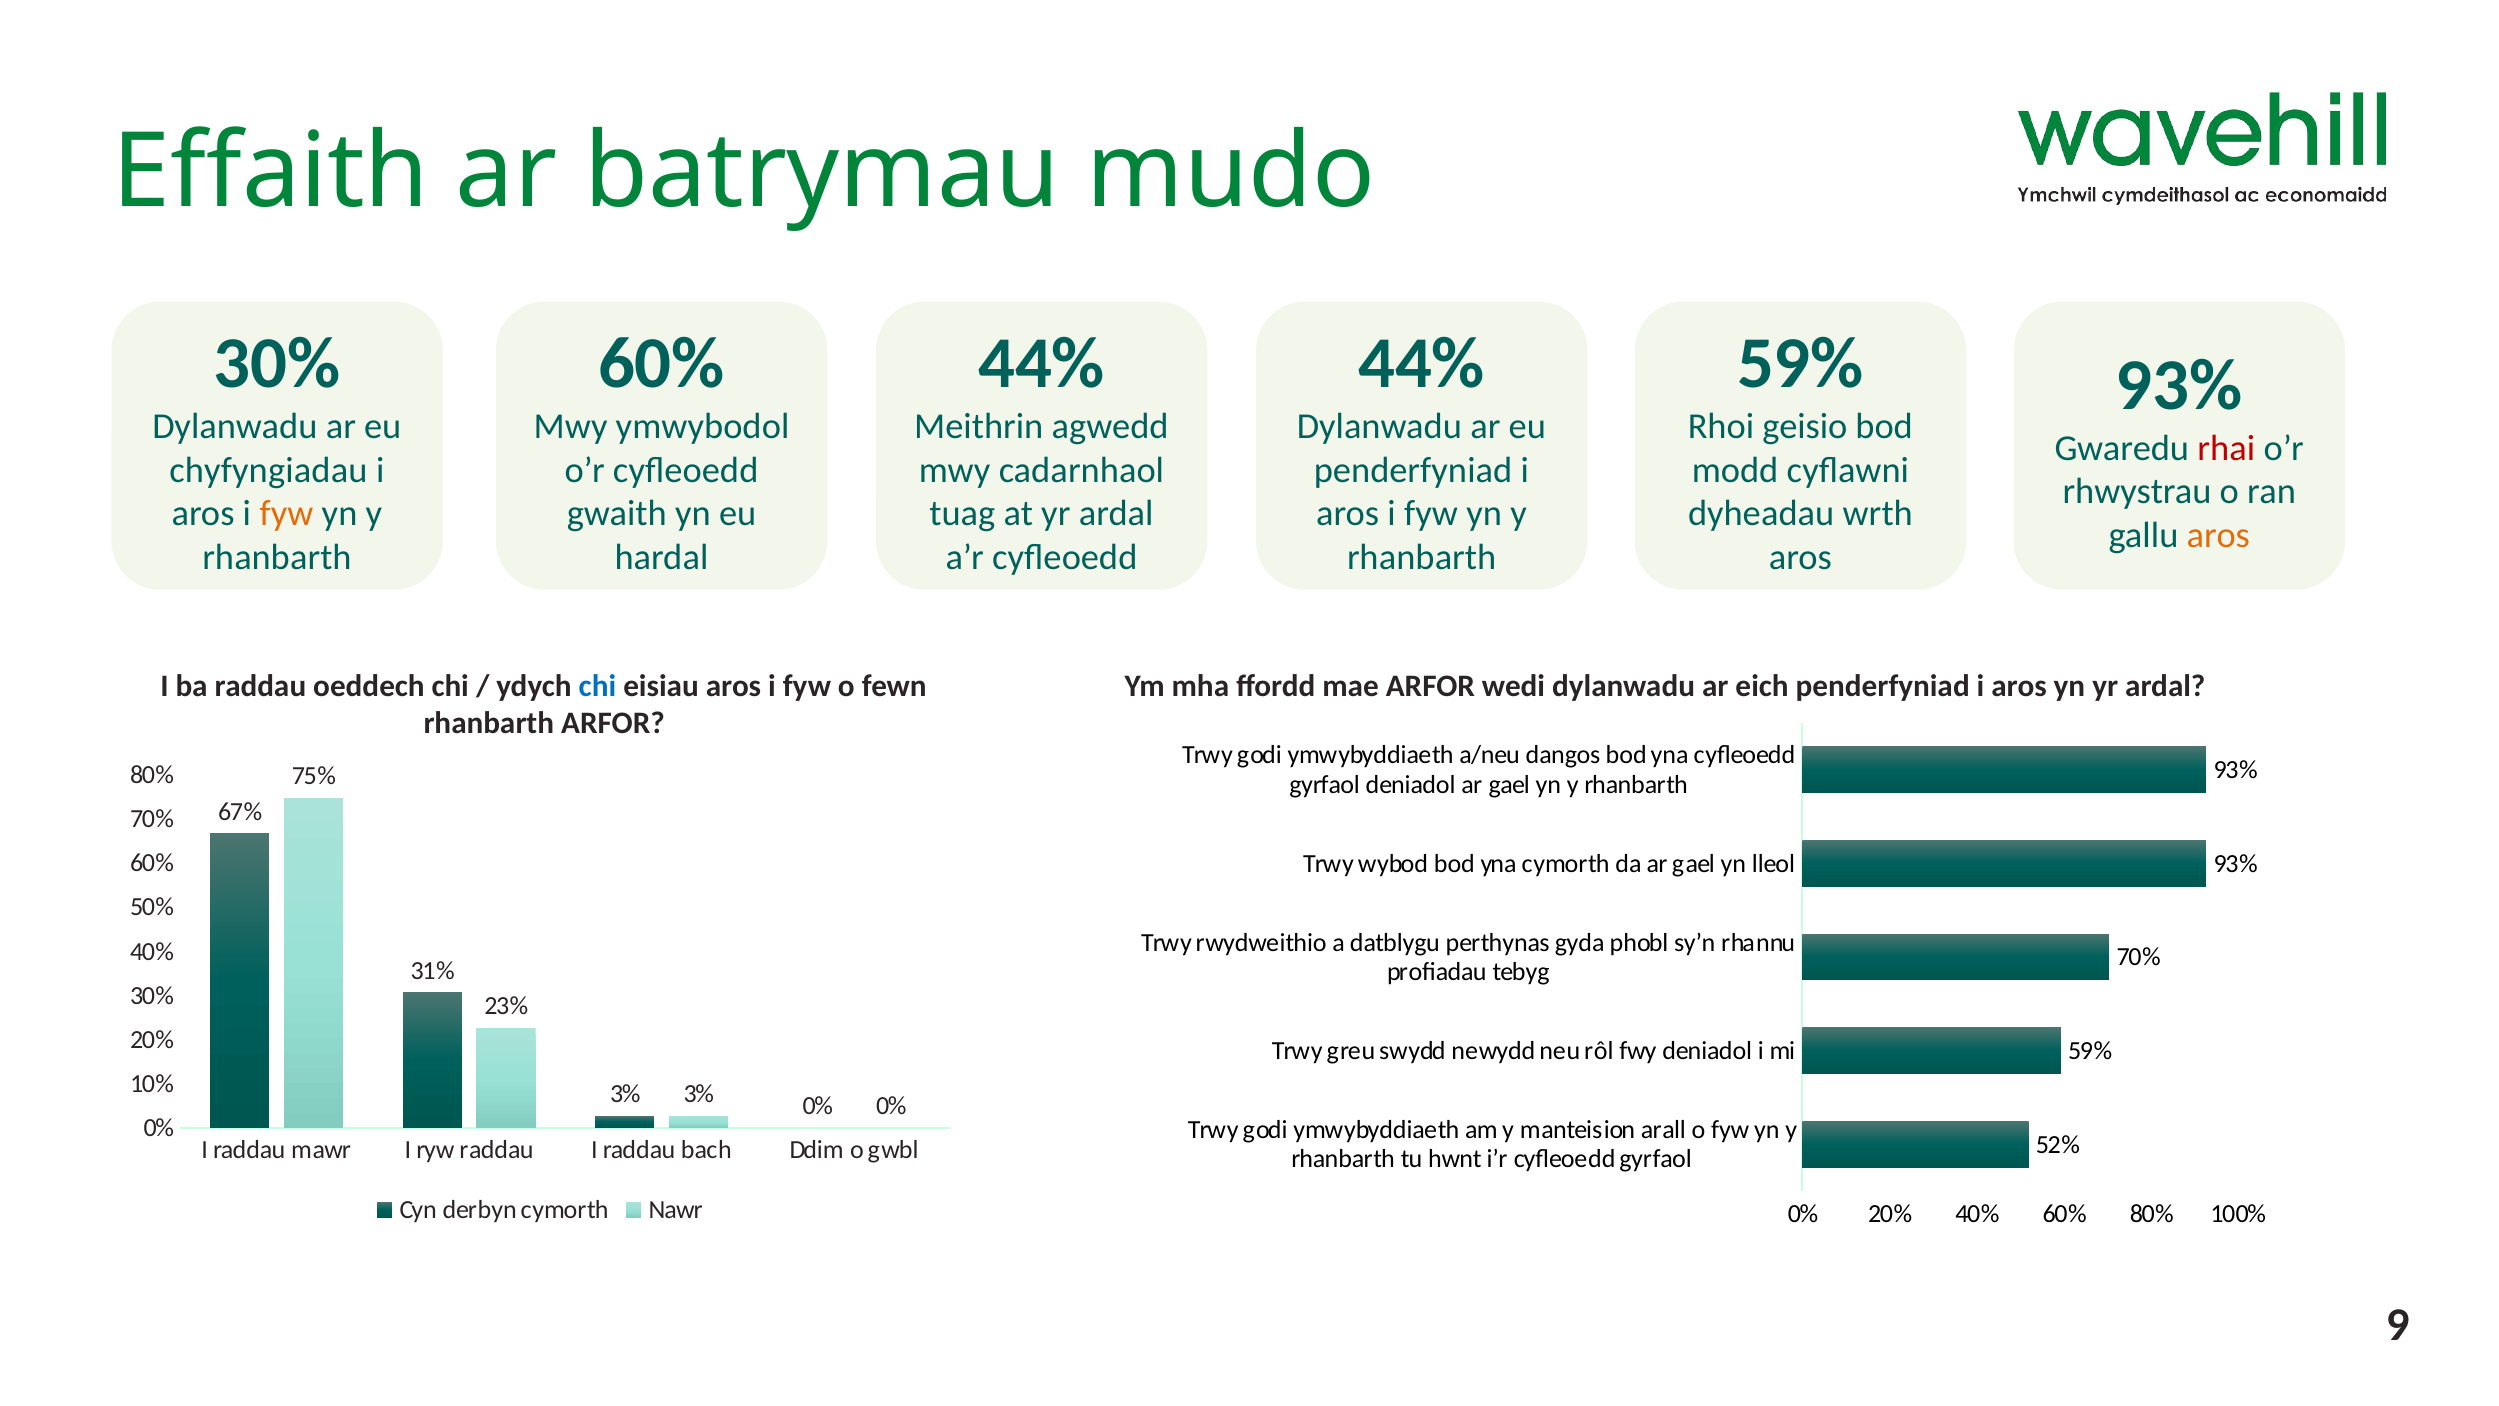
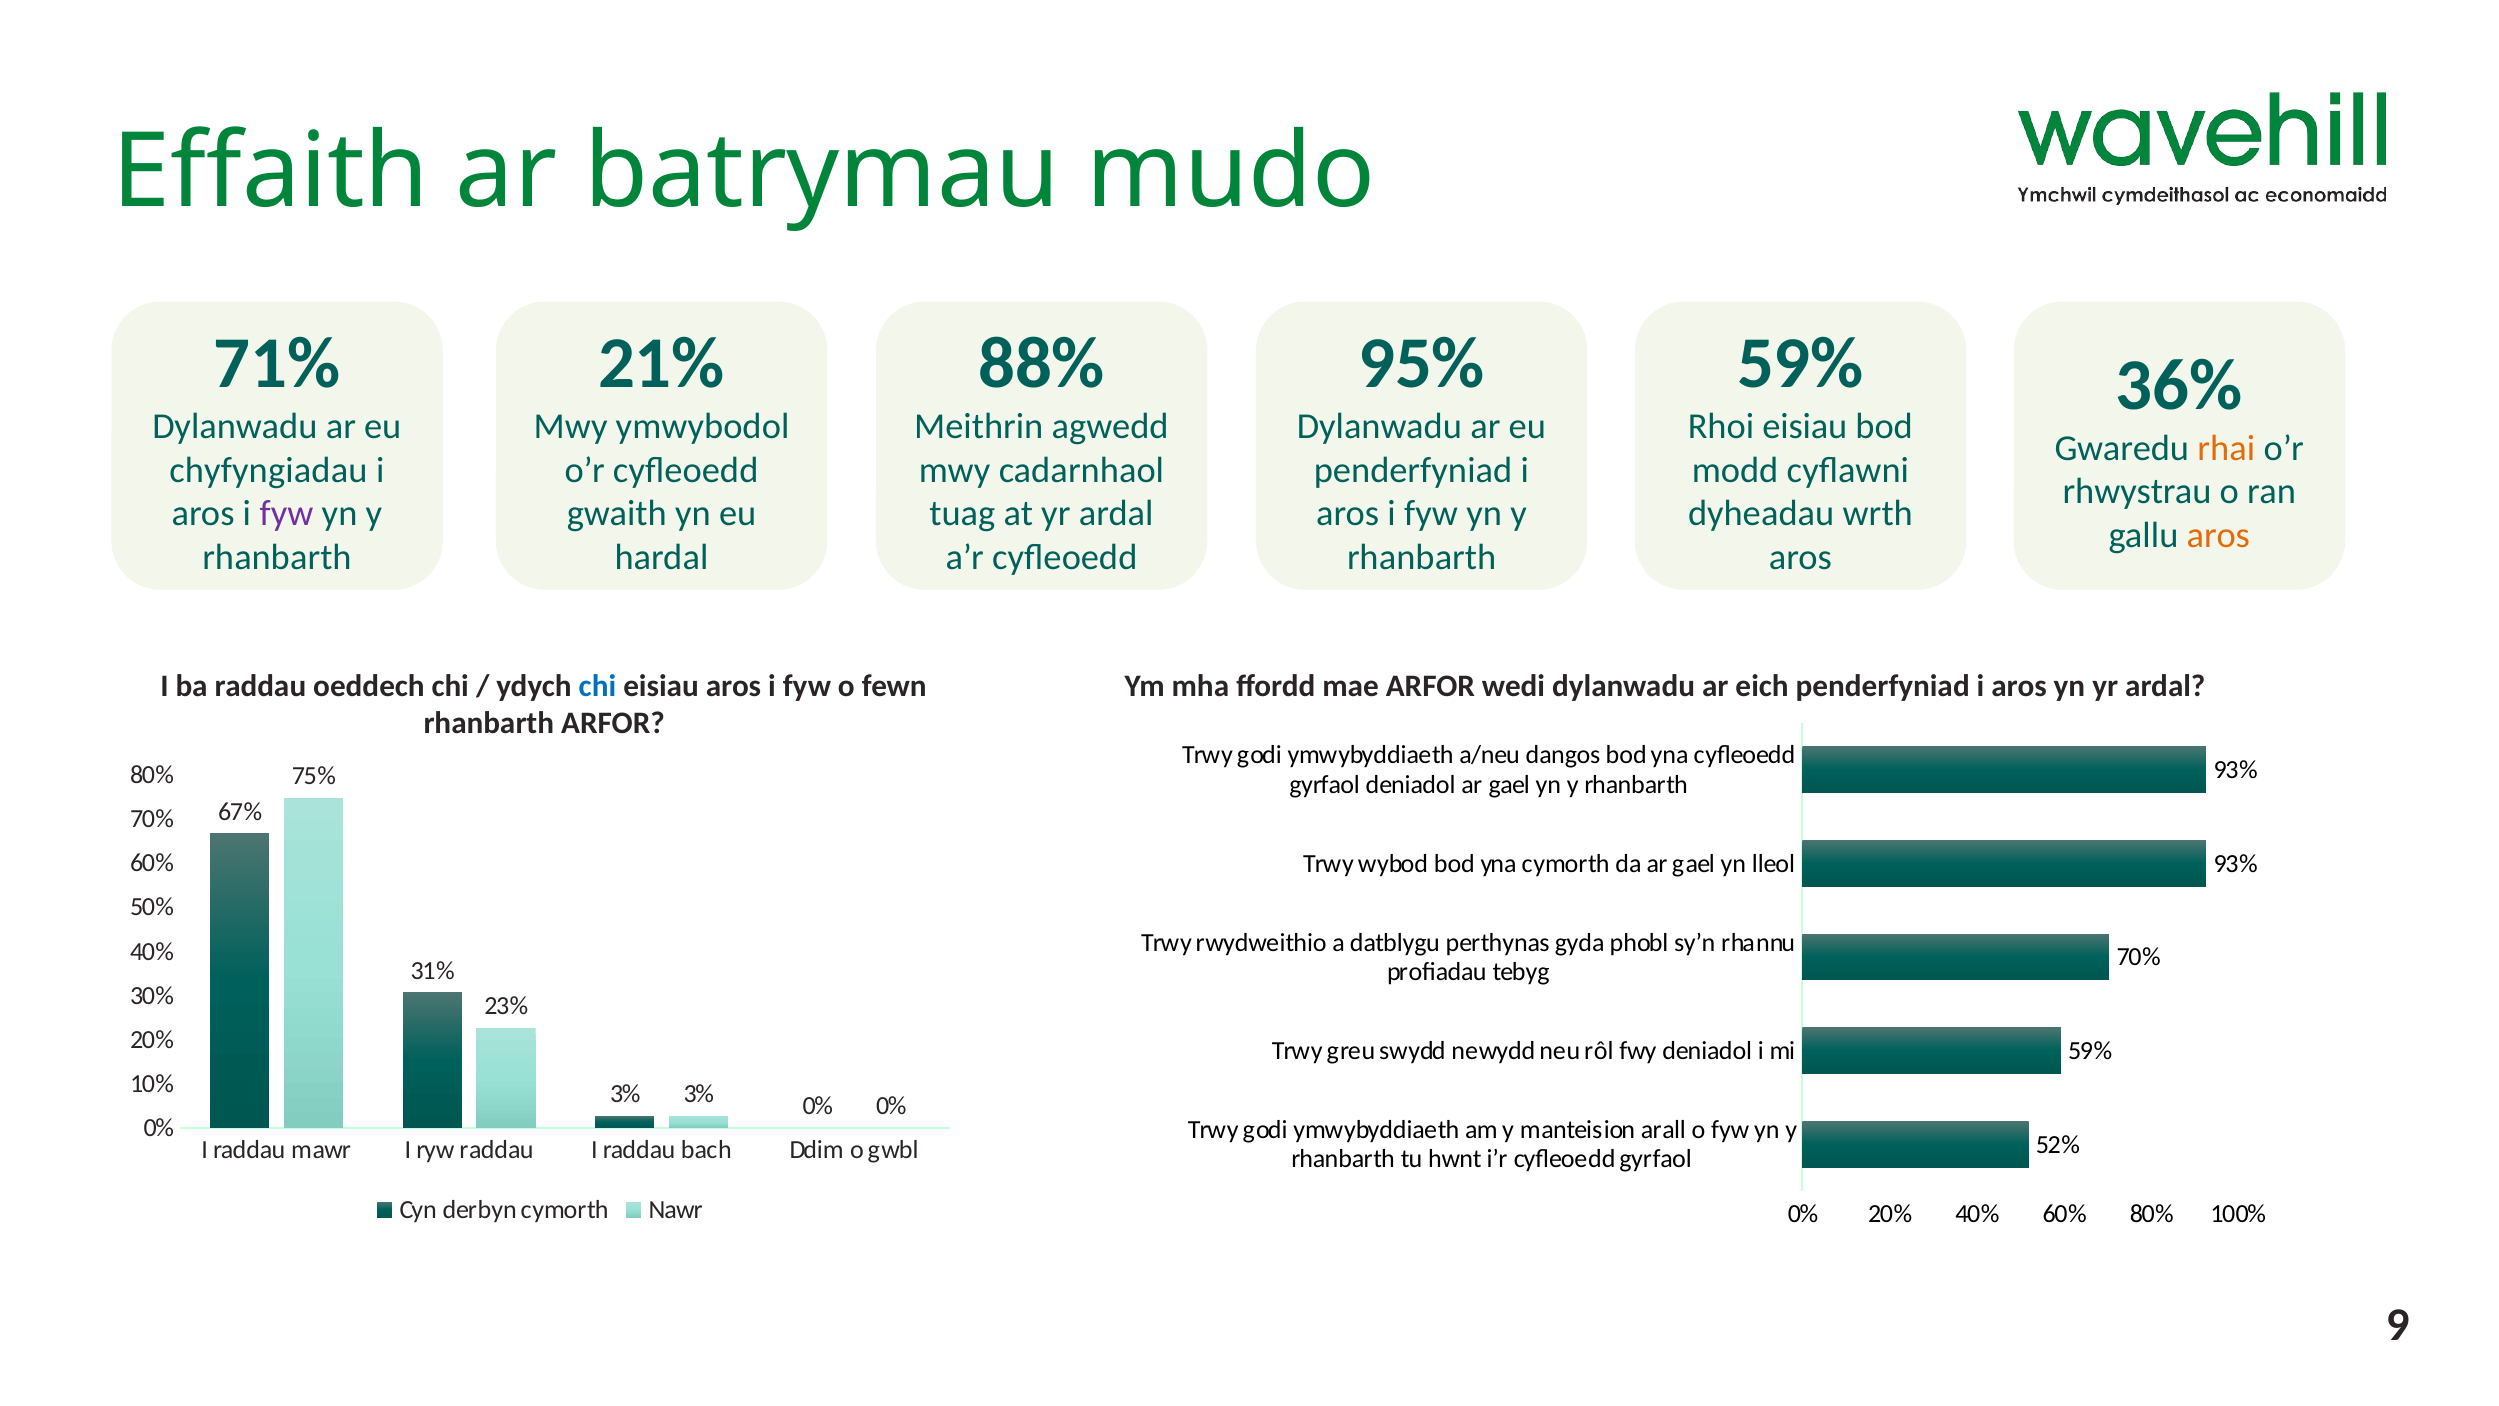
30%: 30% -> 71% (277, 363)
60%: 60% -> 21% (662, 363)
44%: 44% -> 88% (1042, 363)
44%: 44% -> 95% (1422, 363)
93%: 93% -> 36% (2179, 385)
Rhoi geisio: geisio -> eisiau (1805, 426)
rhai colour: red -> orange (2226, 448)
fyw colour: orange -> purple (286, 514)
